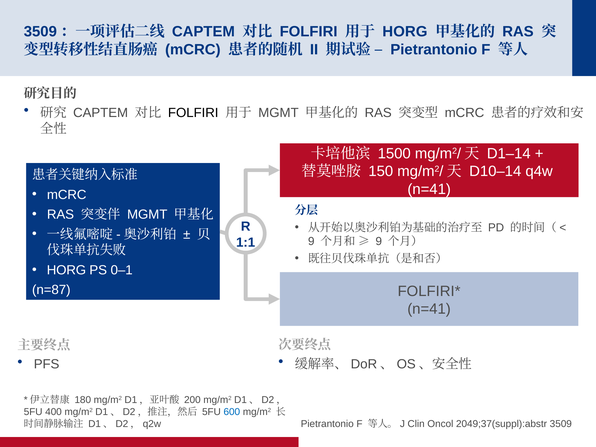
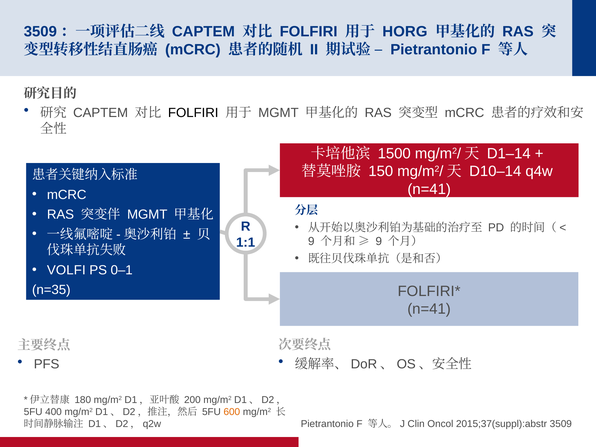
HORG: HORG -> VOLFI (66, 270)
n=87: n=87 -> n=35 (51, 290)
600 colour: blue -> orange (232, 412)
2049;37(suppl):abstr: 2049;37(suppl):abstr -> 2015;37(suppl):abstr (502, 424)
